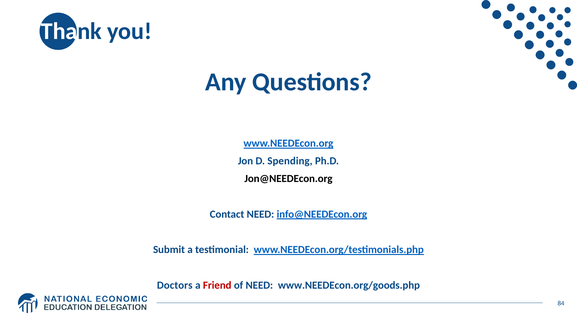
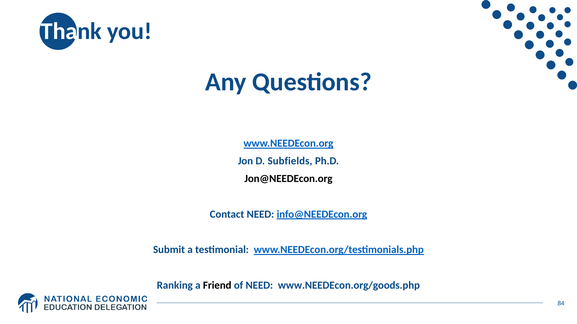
Spending: Spending -> Subfields (290, 161)
Doctors: Doctors -> Ranking (175, 286)
Friend colour: red -> black (217, 286)
